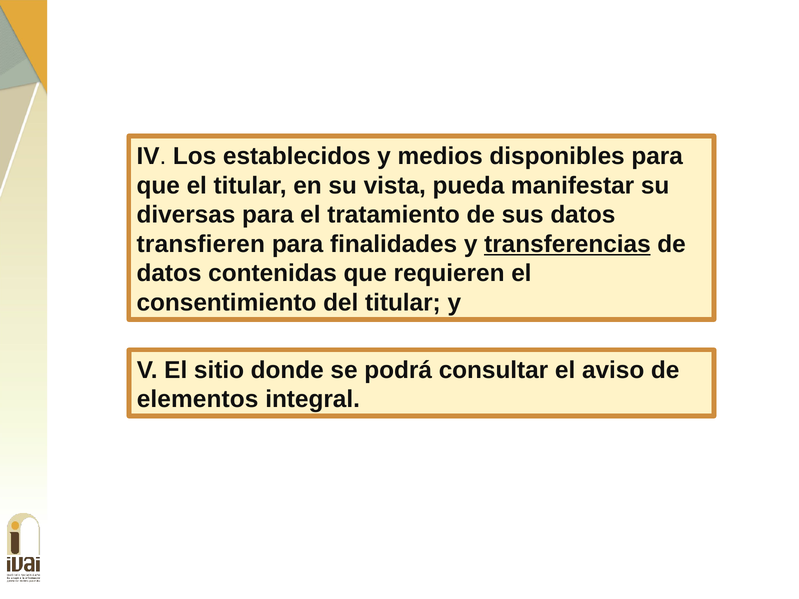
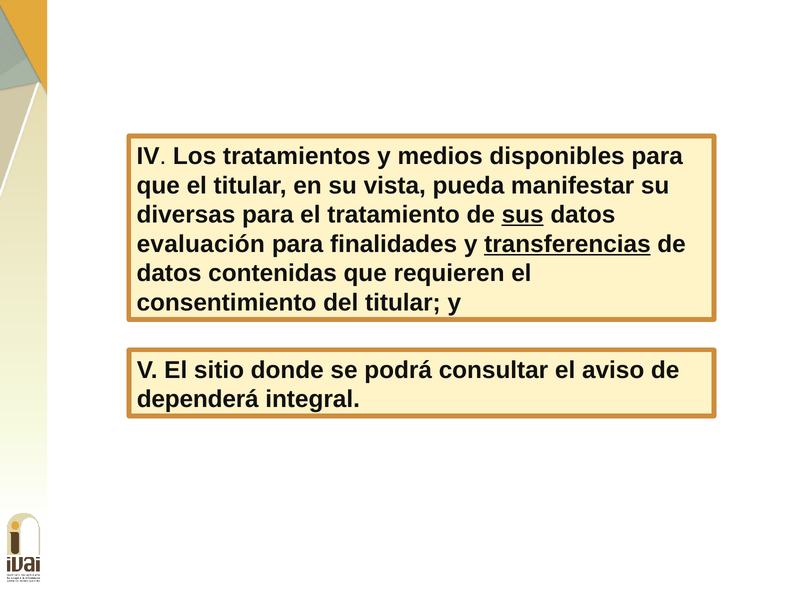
establecidos: establecidos -> tratamientos (297, 156)
sus underline: none -> present (523, 215)
transfieren: transfieren -> evaluación (201, 244)
elementos: elementos -> dependerá (198, 399)
